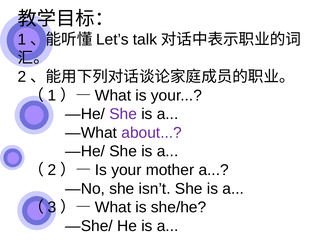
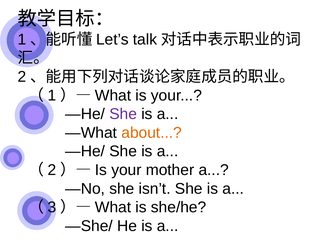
about colour: purple -> orange (152, 133)
